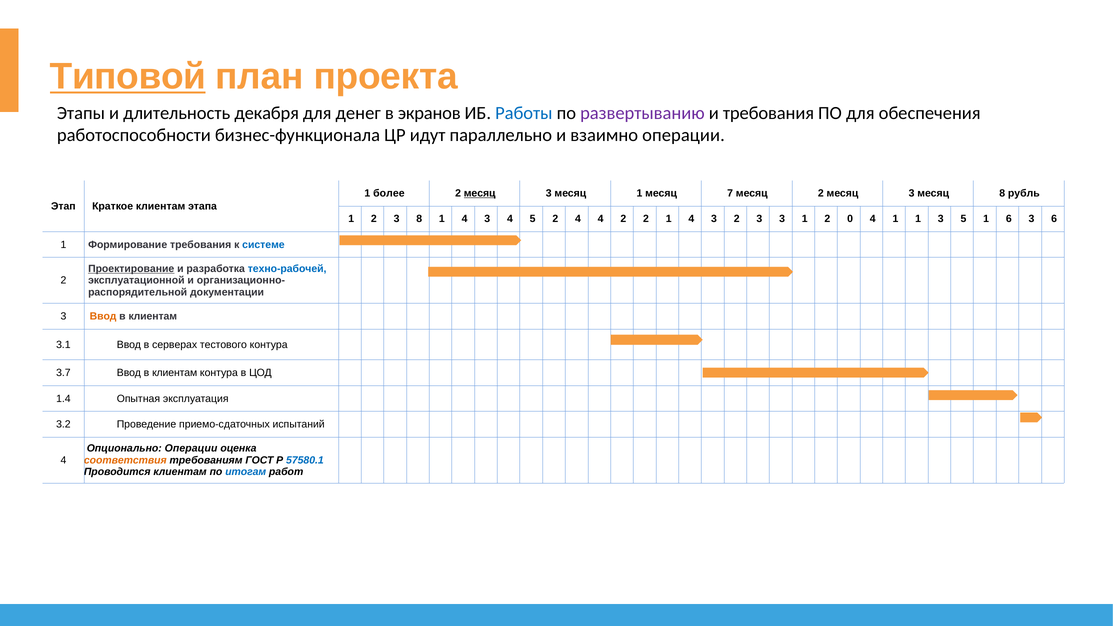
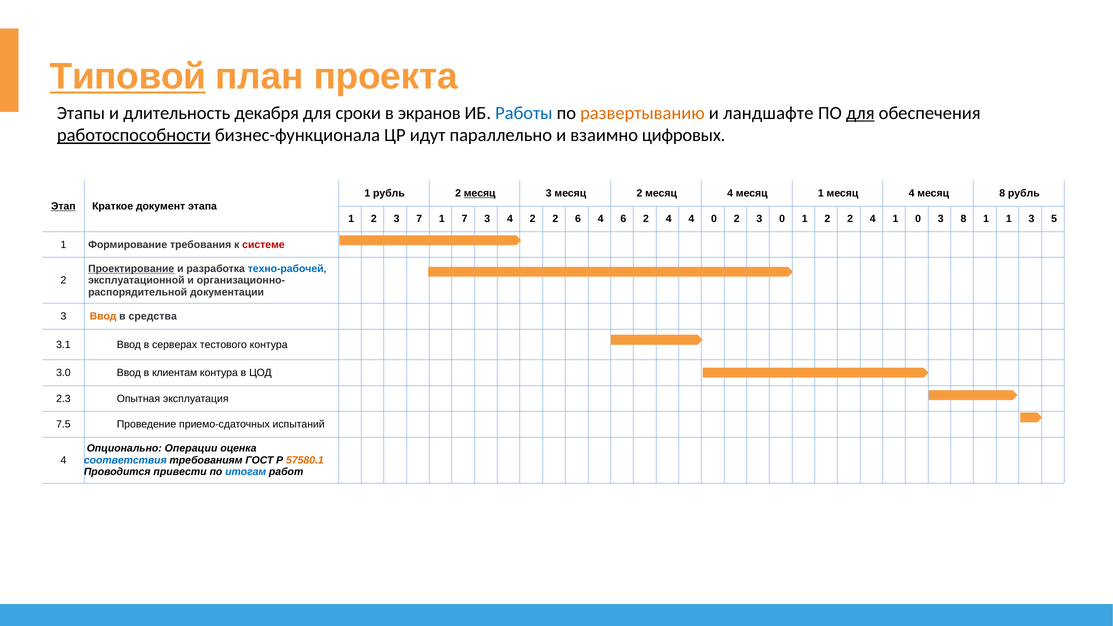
денег: денег -> сроки (358, 113)
развертыванию colour: purple -> orange (642, 113)
и требования: требования -> ландшафте (768, 113)
для underline: none -> present (860, 113)
работоспособности underline: none -> present (134, 135)
взаимно операции: операции -> цифровых (684, 135)
1 более: более -> рубль (389, 193)
месяц 1: 1 -> 2 (639, 193)
7: 7 -> 4 (730, 193)
месяц 2: 2 -> 1 (821, 193)
3: 3 -> 4 (912, 193)
Этап underline: none -> present (63, 206)
Краткое клиентам: клиентам -> документ (161, 206)
3 8: 8 -> 7 (419, 219)
4: 4 -> 7 (465, 219)
4 5: 5 -> 2 (533, 219)
2 4: 4 -> 6 (578, 219)
4 2: 2 -> 6 (623, 219)
1: 1 -> 4 (669, 219)
3: 3 -> 0 (714, 219)
3 3: 3 -> 0 (782, 219)
1 2 0: 0 -> 2 (850, 219)
1 1: 1 -> 0 (918, 219)
3 5: 5 -> 8 (963, 219)
1 6: 6 -> 1 (1009, 219)
3 6: 6 -> 5 (1054, 219)
системе colour: blue -> red (263, 245)
клиентам: клиентам -> средства (153, 316)
3.7: 3.7 -> 3.0 (63, 373)
1.4: 1.4 -> 2.3 (63, 399)
3.2: 3.2 -> 7.5 (63, 424)
соответствия colour: orange -> blue (125, 460)
57580.1 colour: blue -> orange (305, 460)
Проводится клиентам: клиентам -> привести (180, 472)
